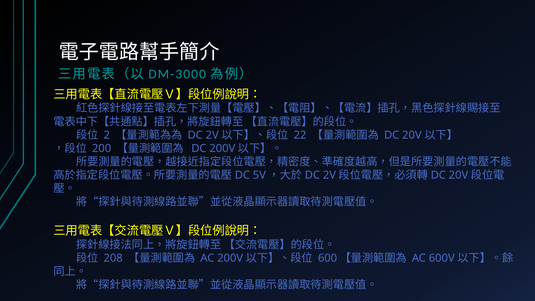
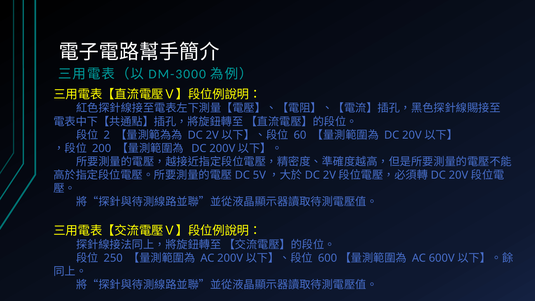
22: 22 -> 60 (300, 135)
208: 208 -> 250 (113, 258)
